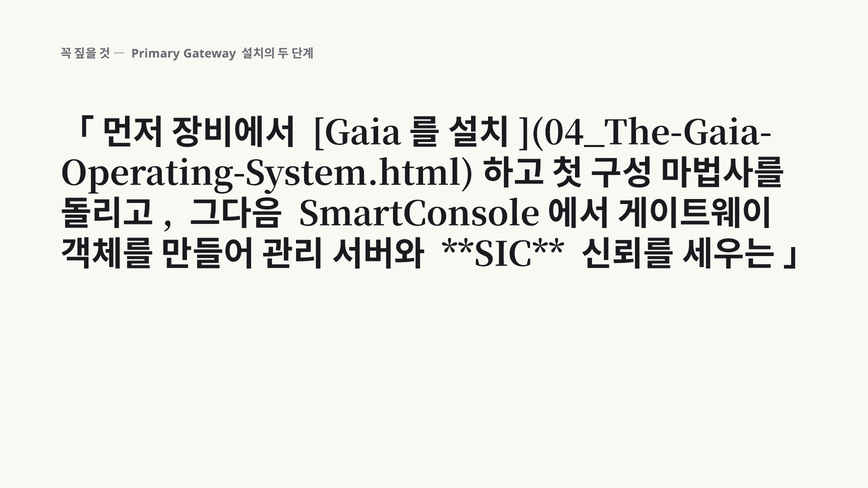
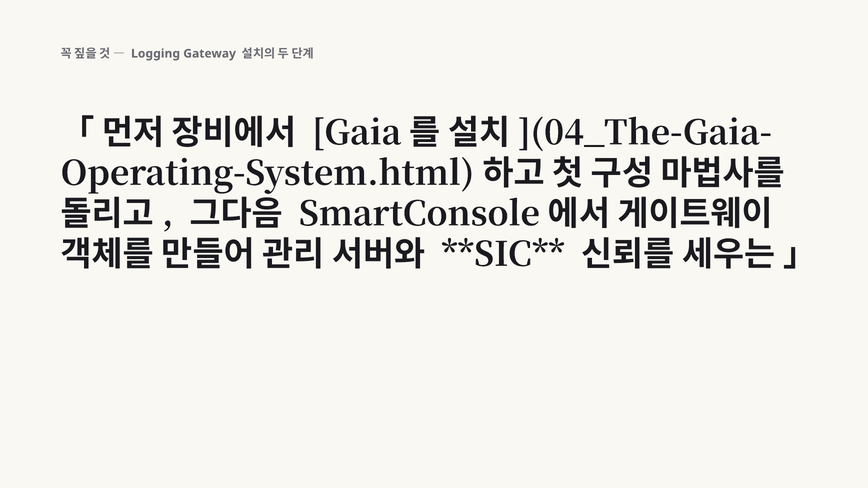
Primary: Primary -> Logging (156, 54)
